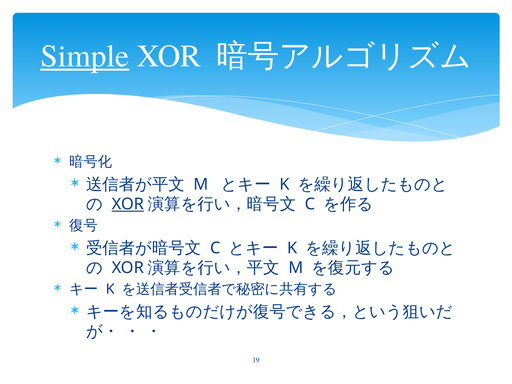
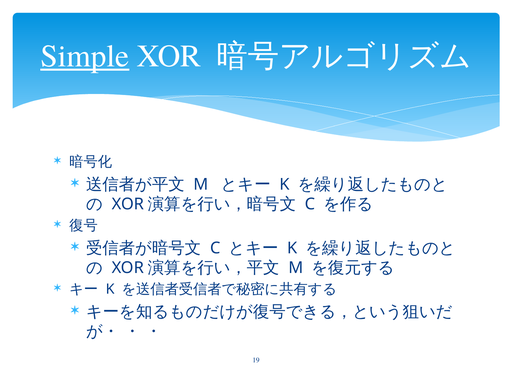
XOR underline: present -> none (128, 204)
